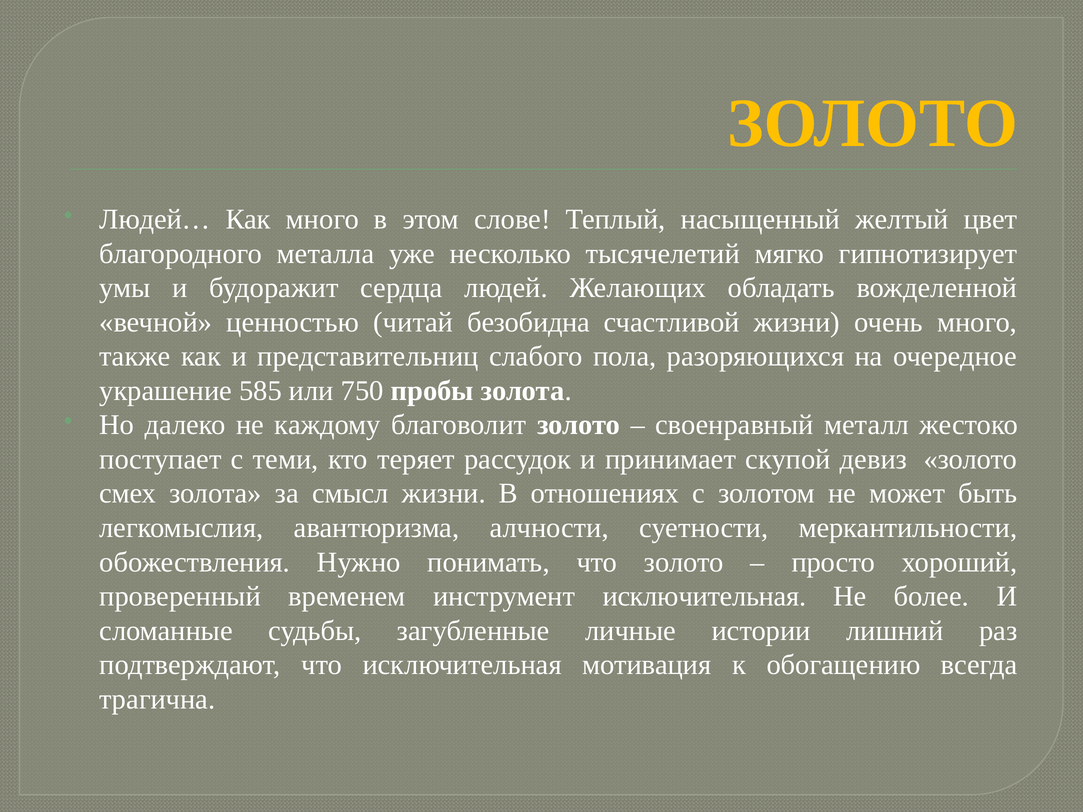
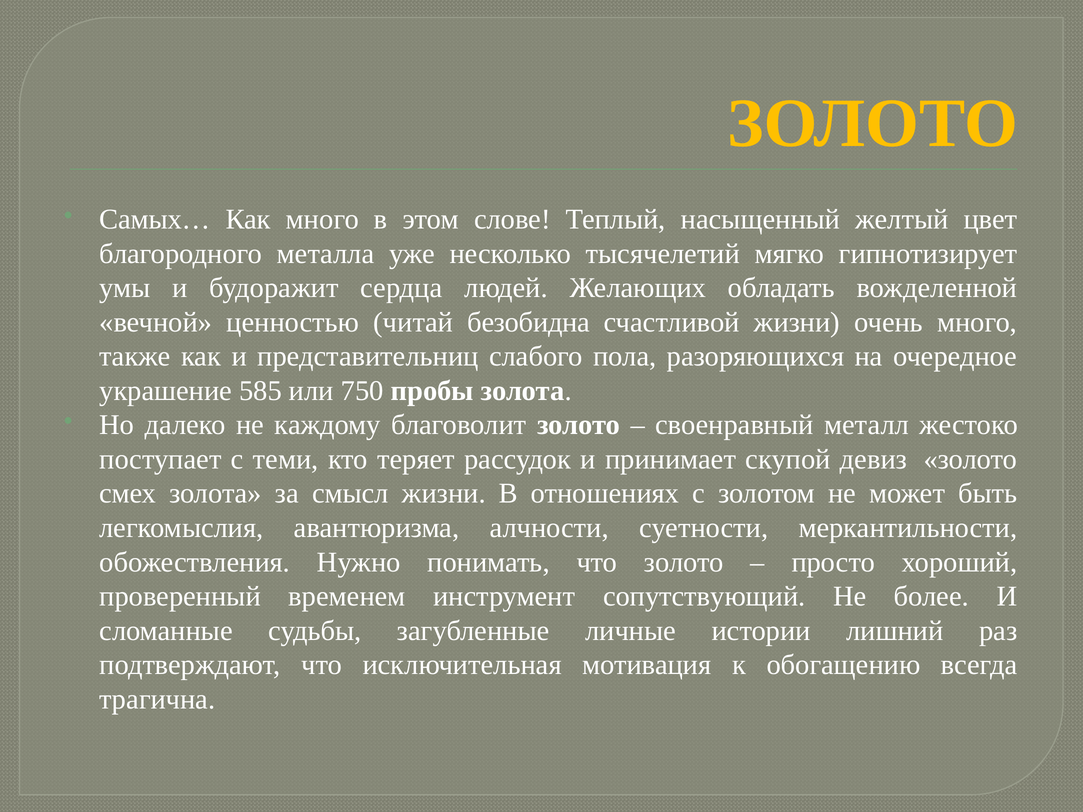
Людей…: Людей… -> Самых… (155, 219)
инструмент исключительная: исключительная -> сопутствующий (704, 597)
